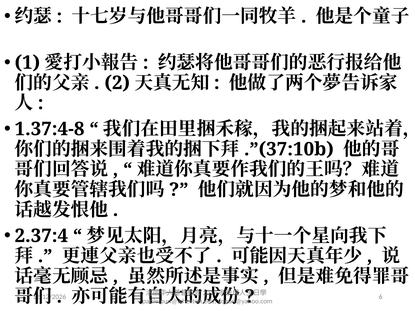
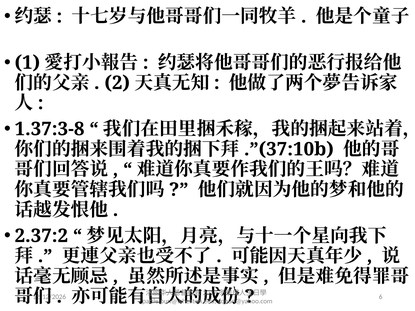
1.37:4-8: 1.37:4-8 -> 1.37:3-8 (49, 129)
2.37:4: 2.37:4 -> 2.37:2 (41, 236)
